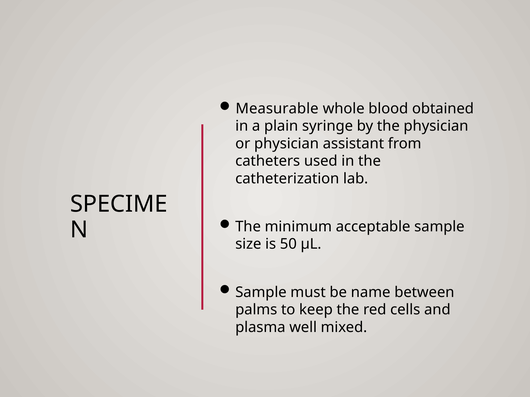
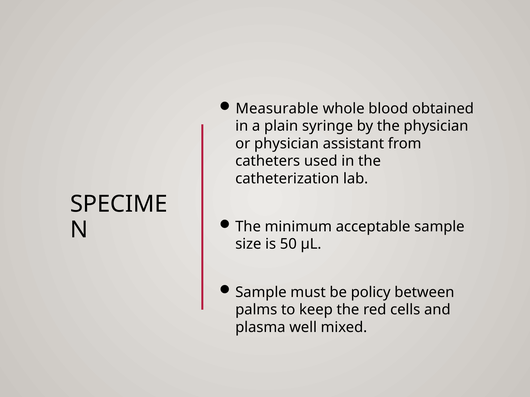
name: name -> policy (371, 293)
